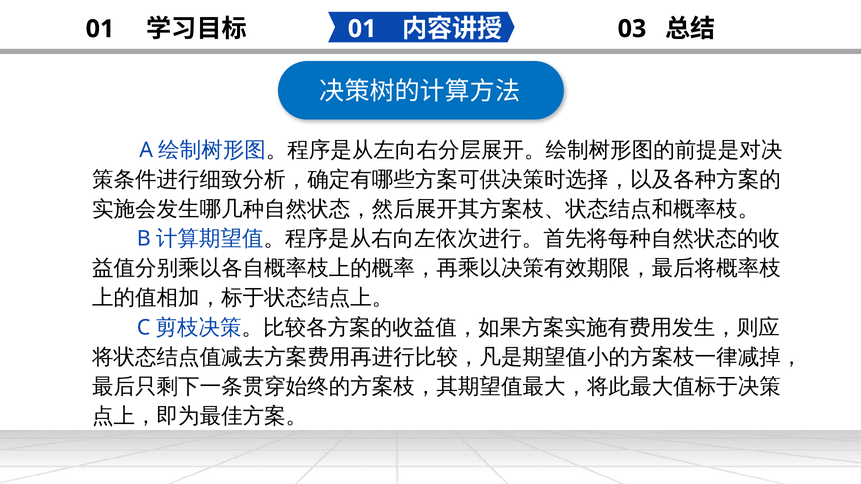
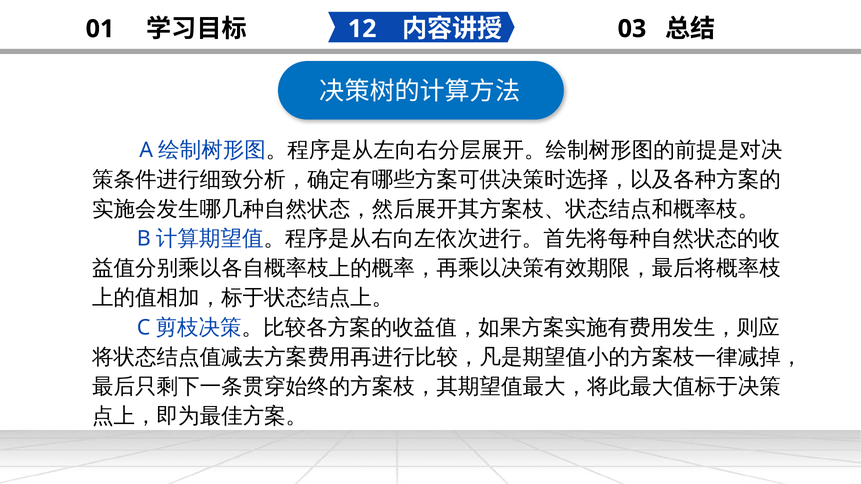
01: 01 -> 12 (362, 29)
